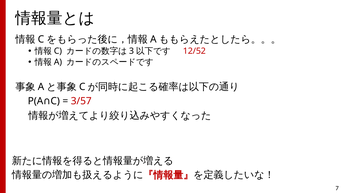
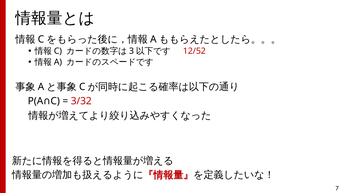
3/57: 3/57 -> 3/32 (81, 101)
